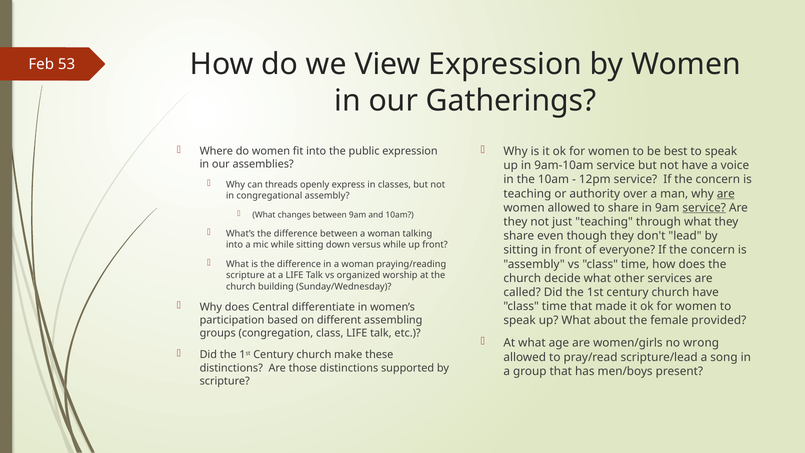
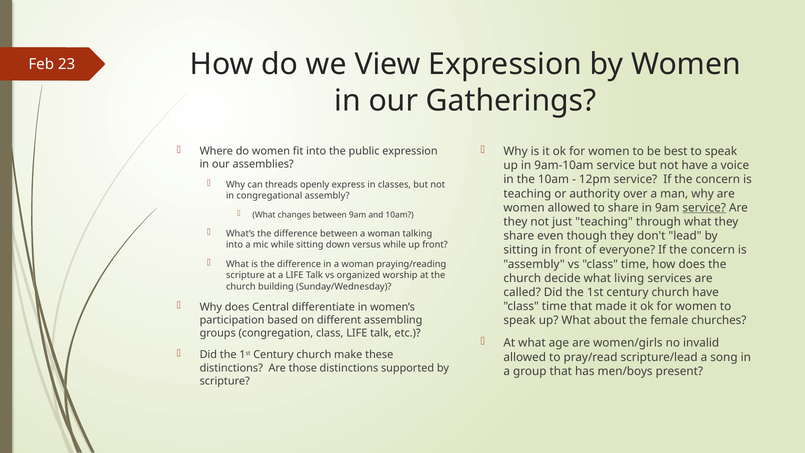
53: 53 -> 23 (67, 64)
are underline: present -> none (726, 194)
other: other -> living (629, 278)
provided: provided -> churches (719, 320)
wrong: wrong -> invalid (701, 343)
